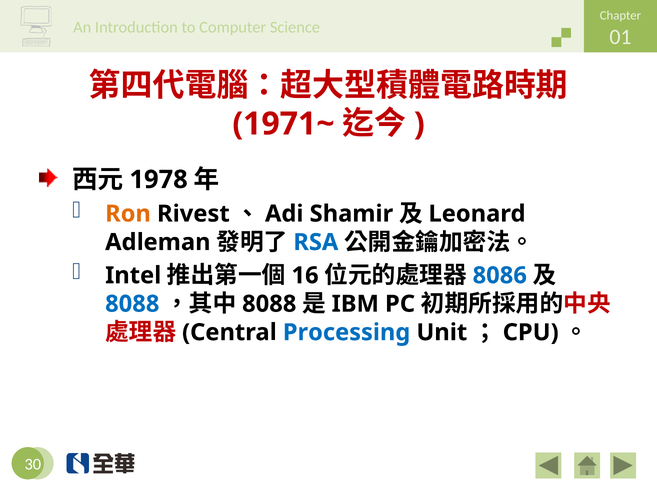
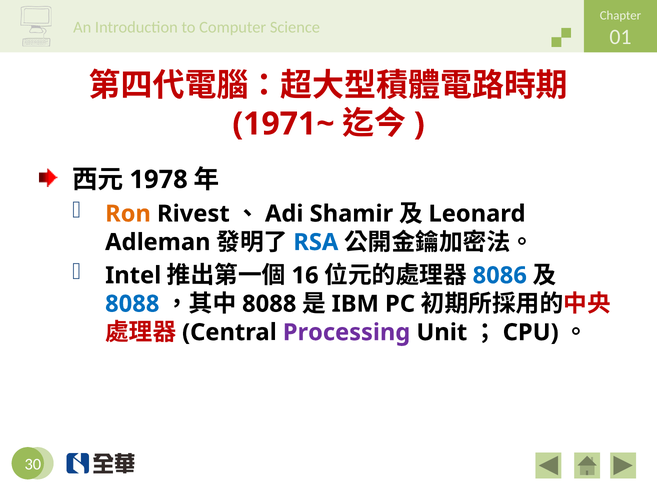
Processing colour: blue -> purple (347, 332)
